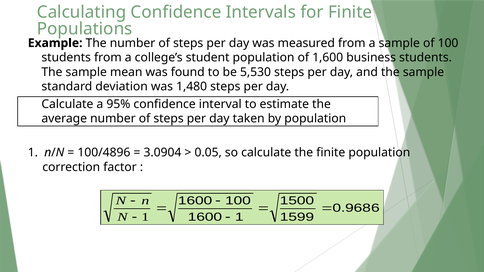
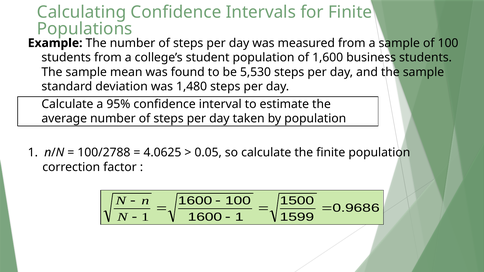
100/4896: 100/4896 -> 100/2788 (104, 153)
3.0904: 3.0904 -> 4.0625 (162, 153)
